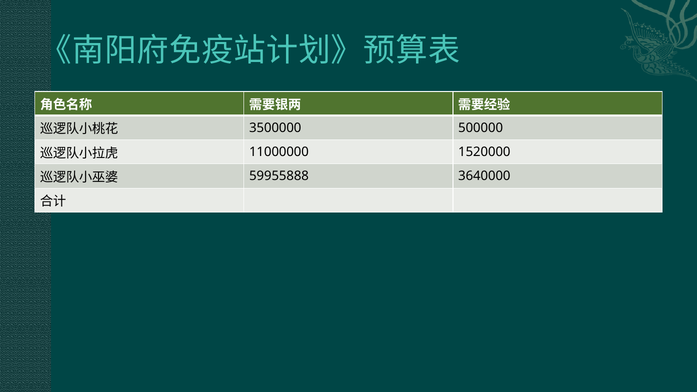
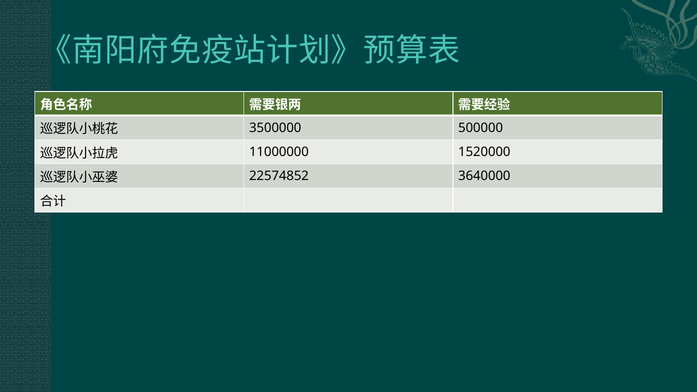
59955888: 59955888 -> 22574852 (279, 176)
